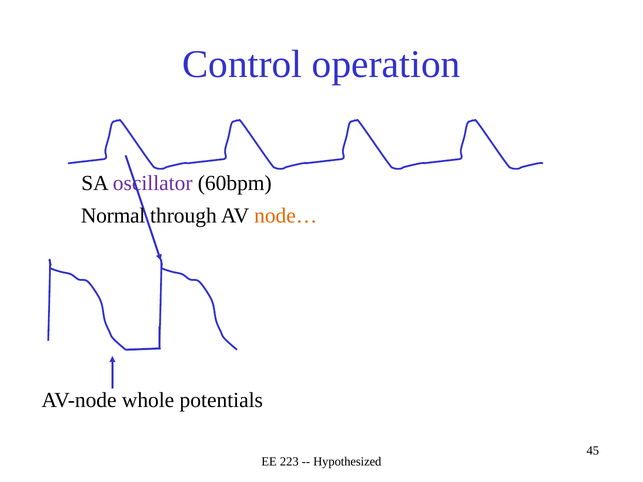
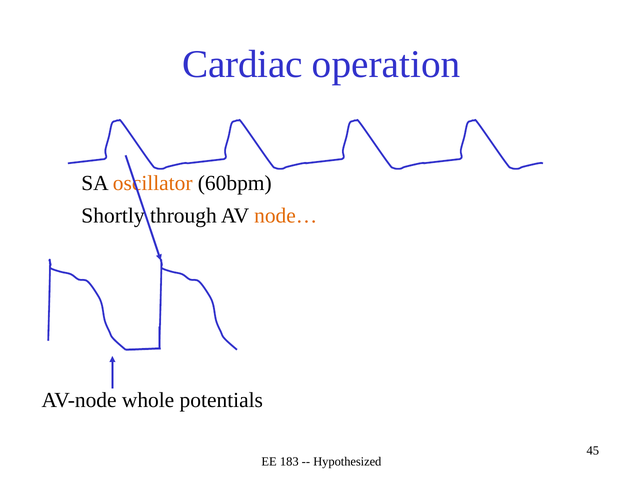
Control: Control -> Cardiac (242, 64)
oscillator colour: purple -> orange (153, 183)
Normal: Normal -> Shortly (113, 216)
223: 223 -> 183 (289, 462)
